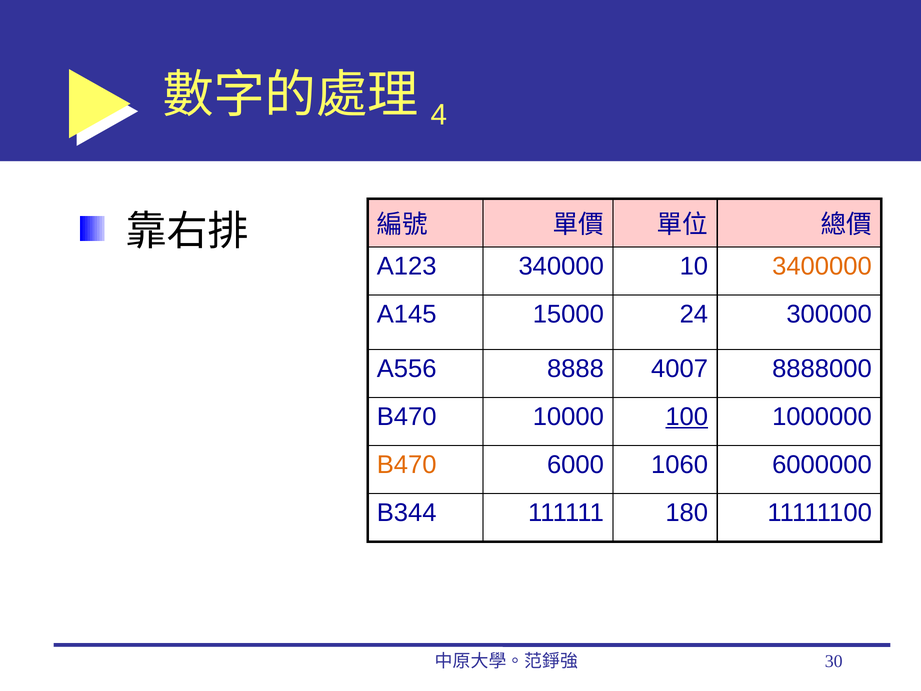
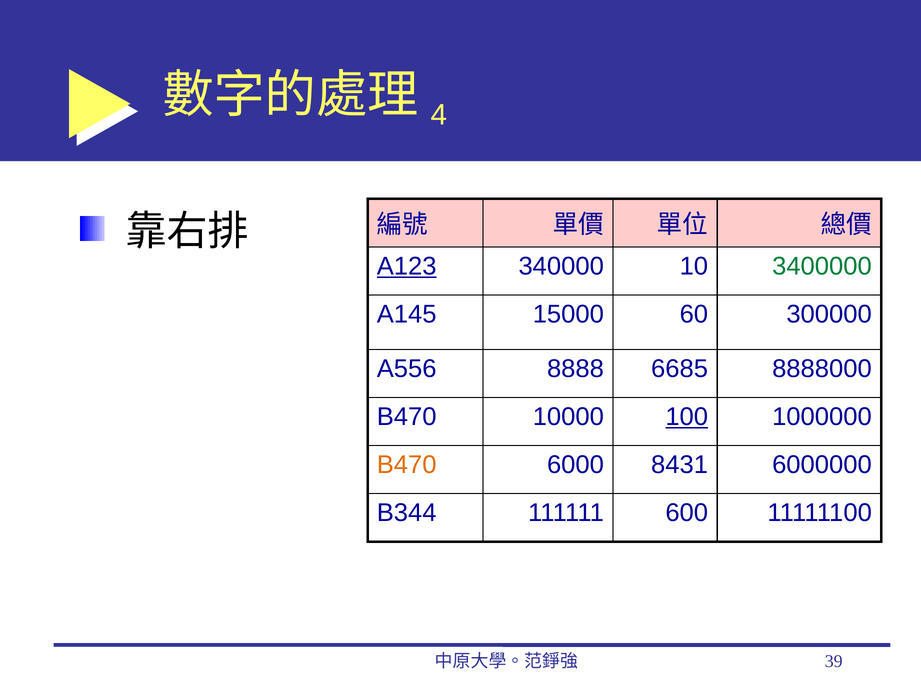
A123 underline: none -> present (407, 266)
3400000 colour: orange -> green (822, 266)
24: 24 -> 60 (694, 314)
4007: 4007 -> 6685 (680, 369)
1060: 1060 -> 8431 (680, 465)
180: 180 -> 600 (687, 513)
30: 30 -> 39 (834, 661)
